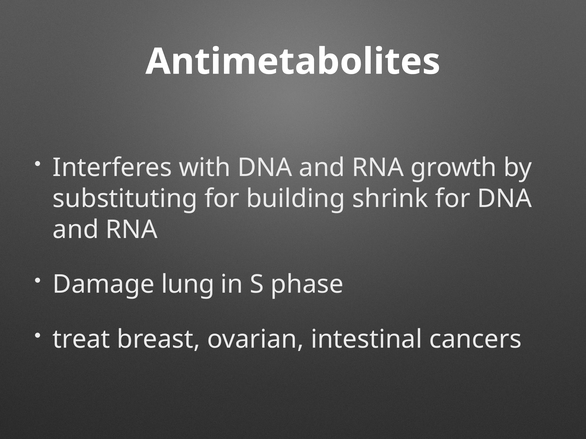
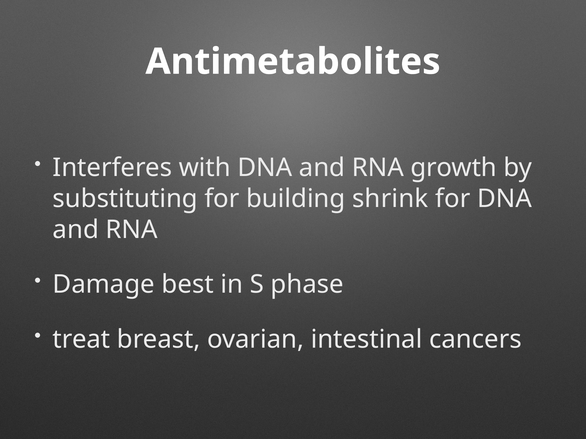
lung: lung -> best (188, 285)
